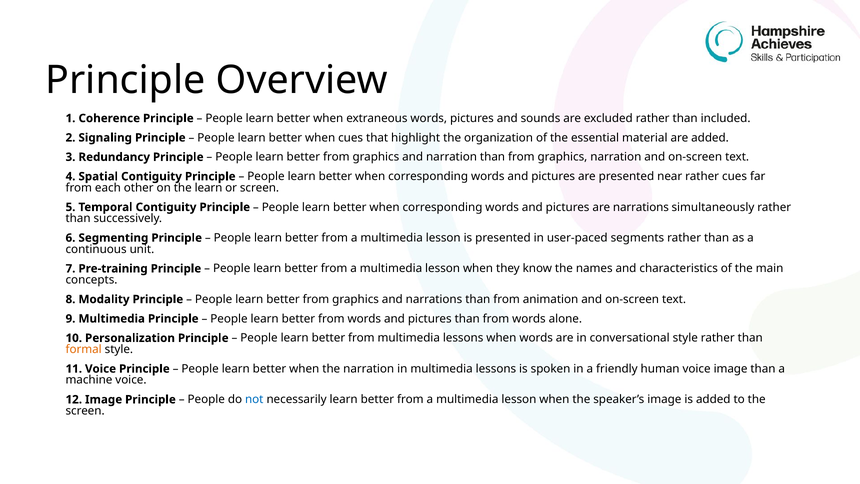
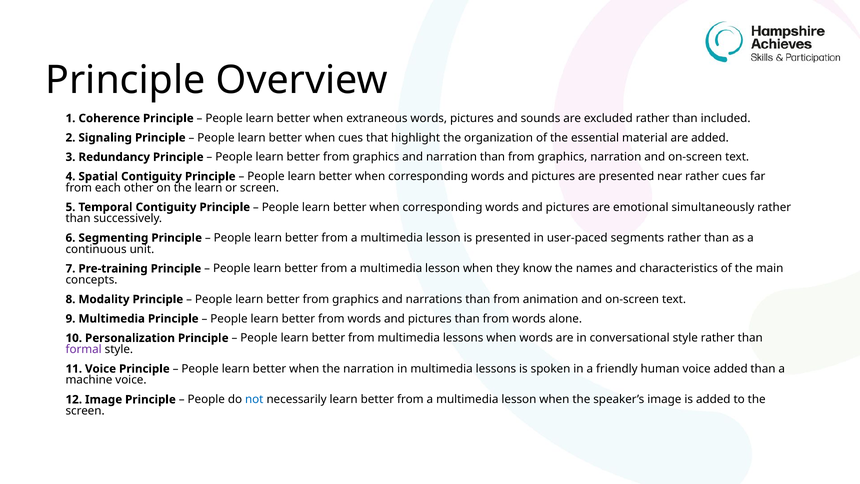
are narrations: narrations -> emotional (641, 207)
formal colour: orange -> purple (84, 349)
voice image: image -> added (731, 369)
